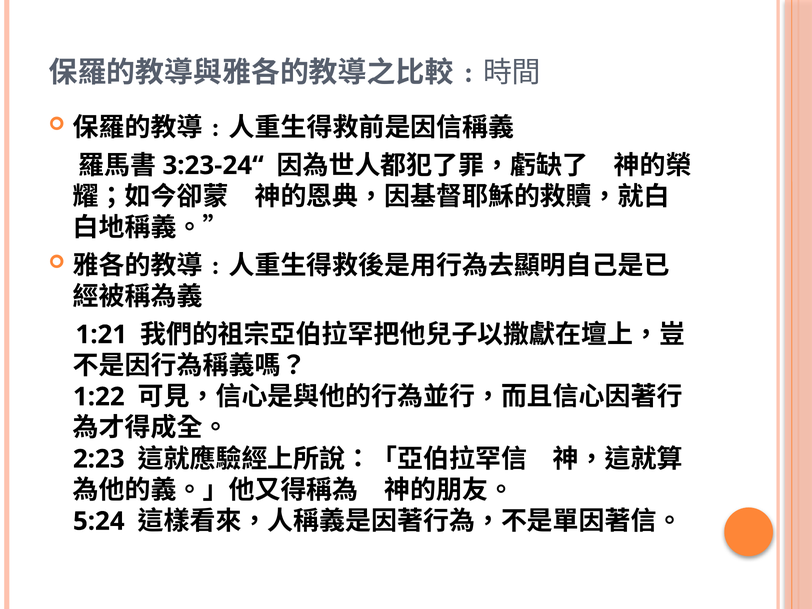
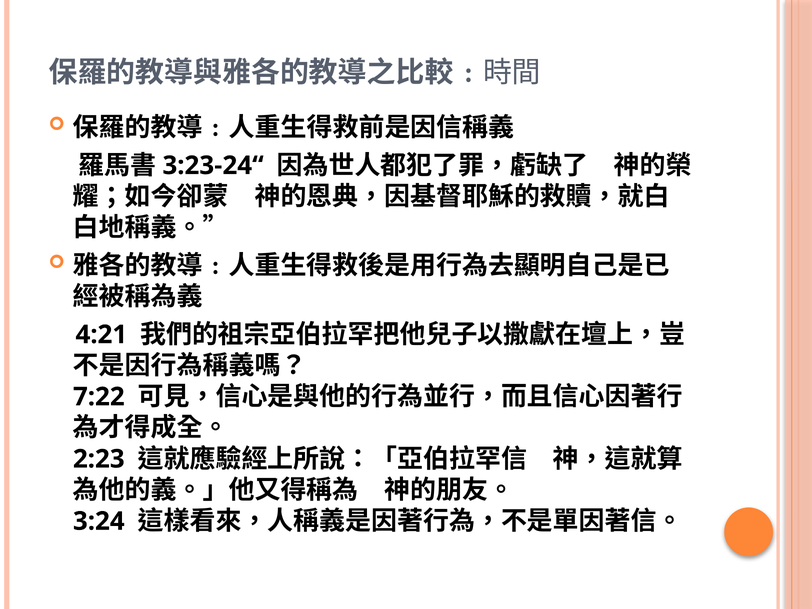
1:21: 1:21 -> 4:21 (101, 335)
1:22: 1:22 -> 7:22 (99, 397)
5:24: 5:24 -> 3:24 (99, 521)
